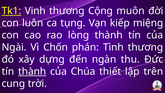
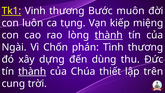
Cộng: Cộng -> Bước (100, 11)
thành underline: none -> present (109, 35)
ngàn: ngàn -> dùng (104, 59)
